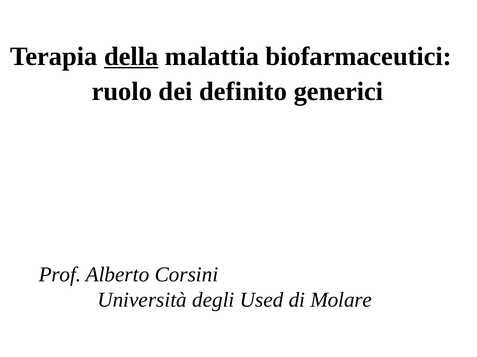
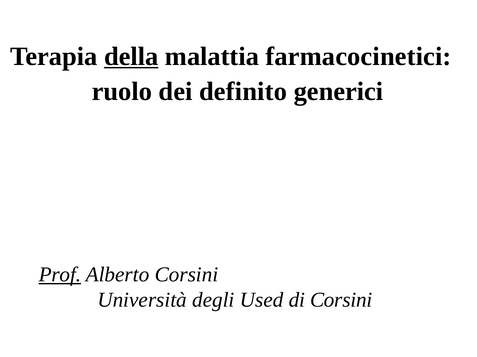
biofarmaceutici: biofarmaceutici -> farmacocinetici (358, 56)
Prof underline: none -> present (60, 275)
di Molare: Molare -> Corsini (341, 300)
